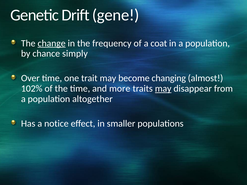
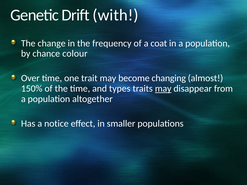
gene: gene -> with (115, 15)
change underline: present -> none (52, 43)
simply: simply -> colour (75, 54)
102%: 102% -> 150% (32, 89)
more: more -> types (120, 89)
